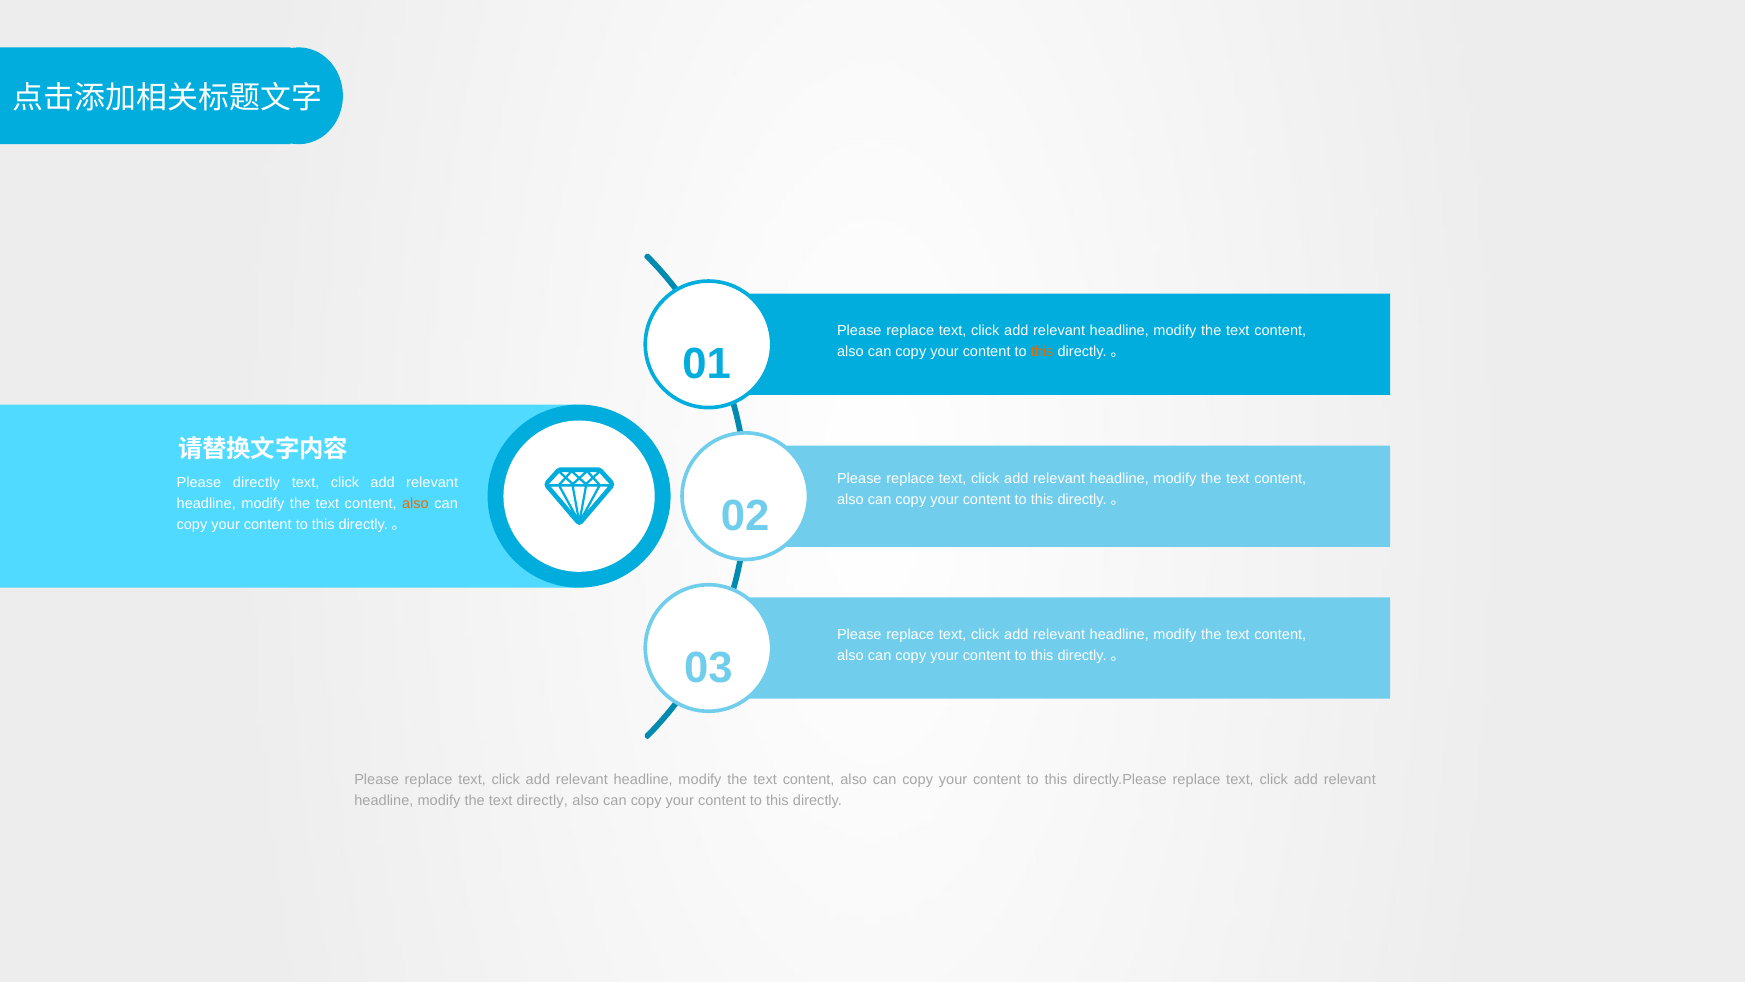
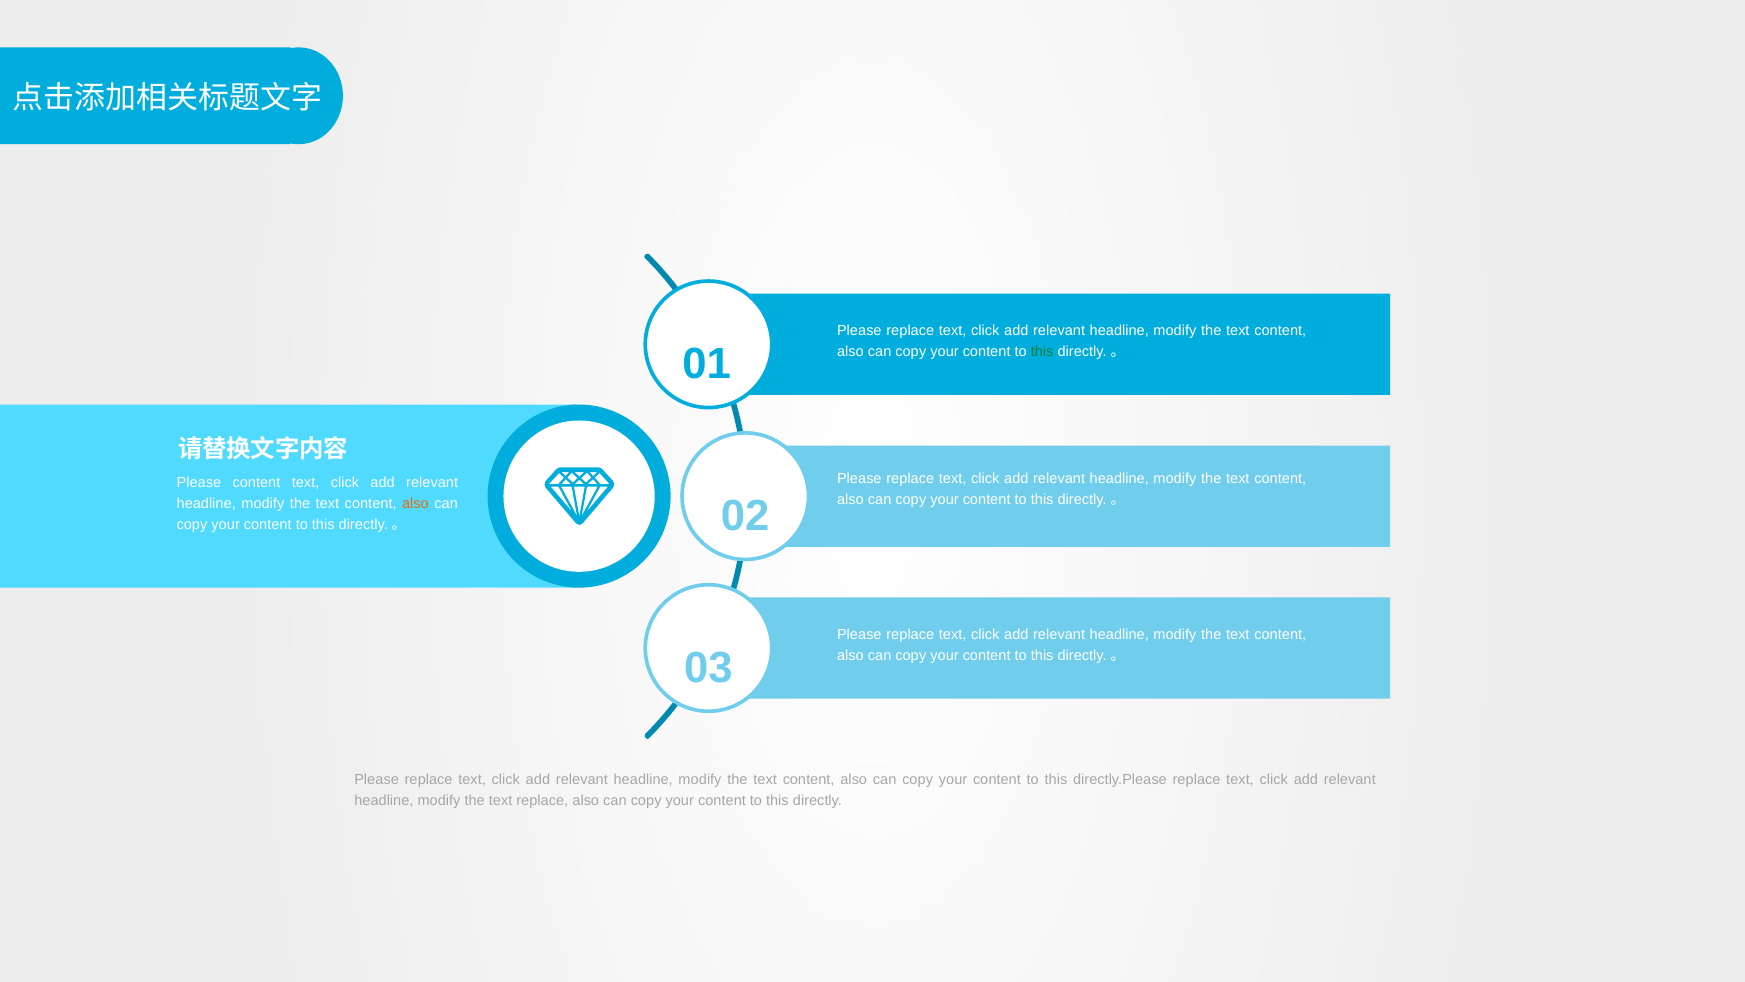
this colour: orange -> green (1042, 352)
Please directly: directly -> content (256, 483)
text directly: directly -> replace (542, 801)
